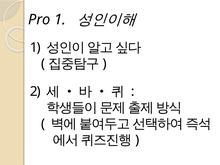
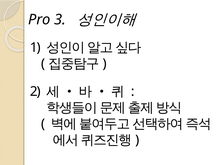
Pro 1: 1 -> 3 (60, 20)
